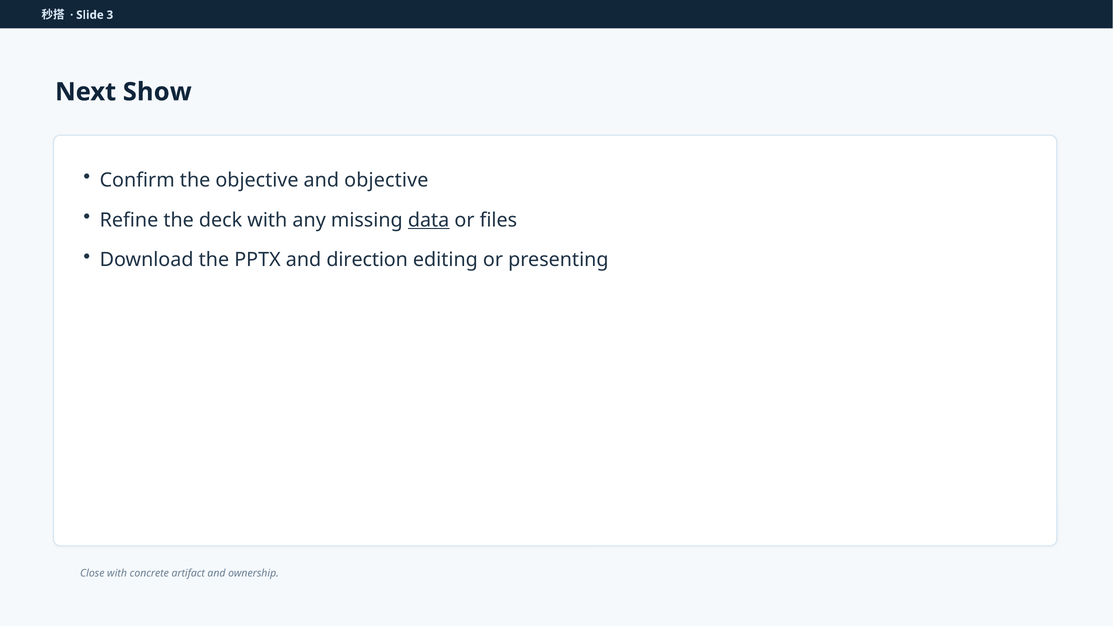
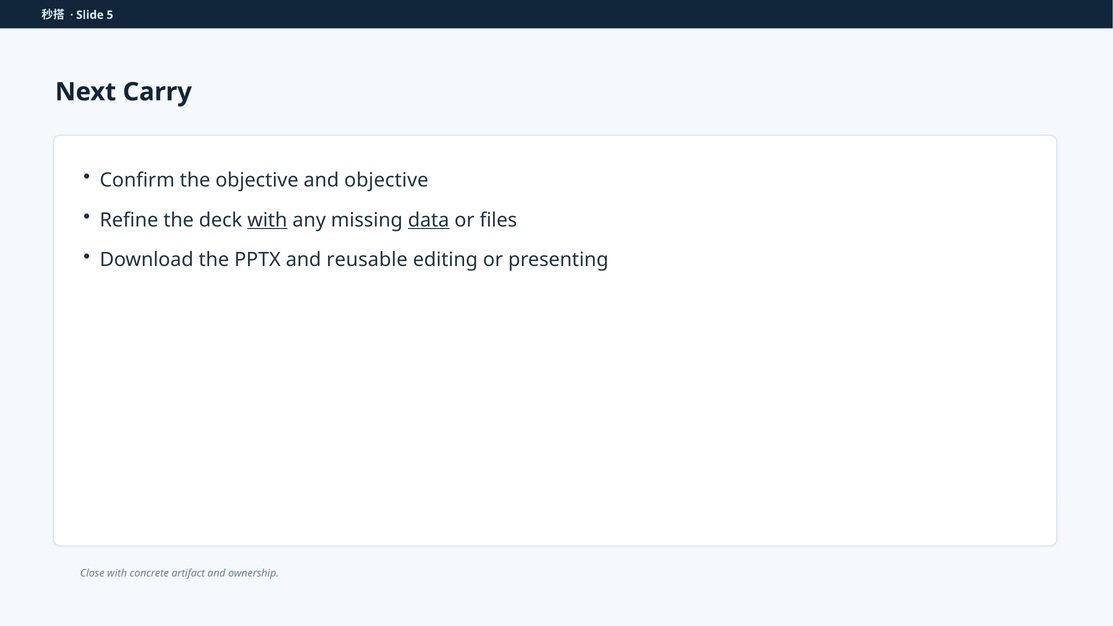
3: 3 -> 5 (110, 15)
Show: Show -> Carry (157, 92)
with underline: none -> present (267, 220)
direction: direction -> reusable (367, 260)
